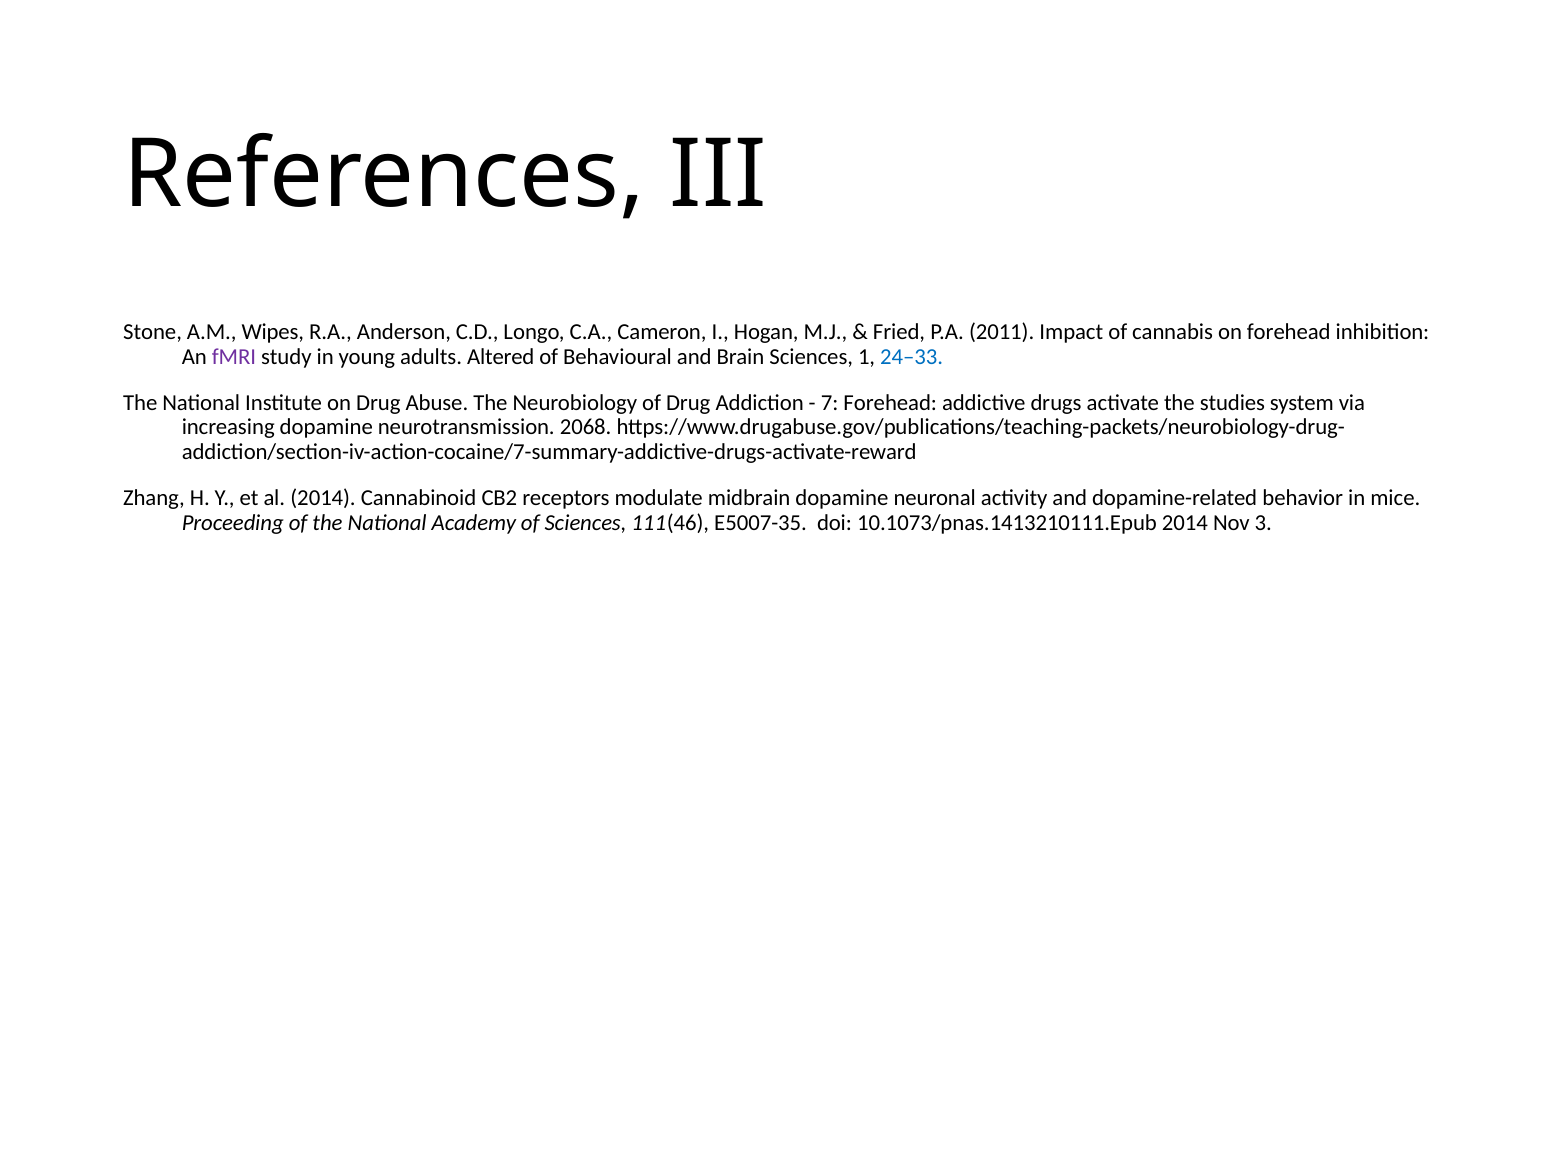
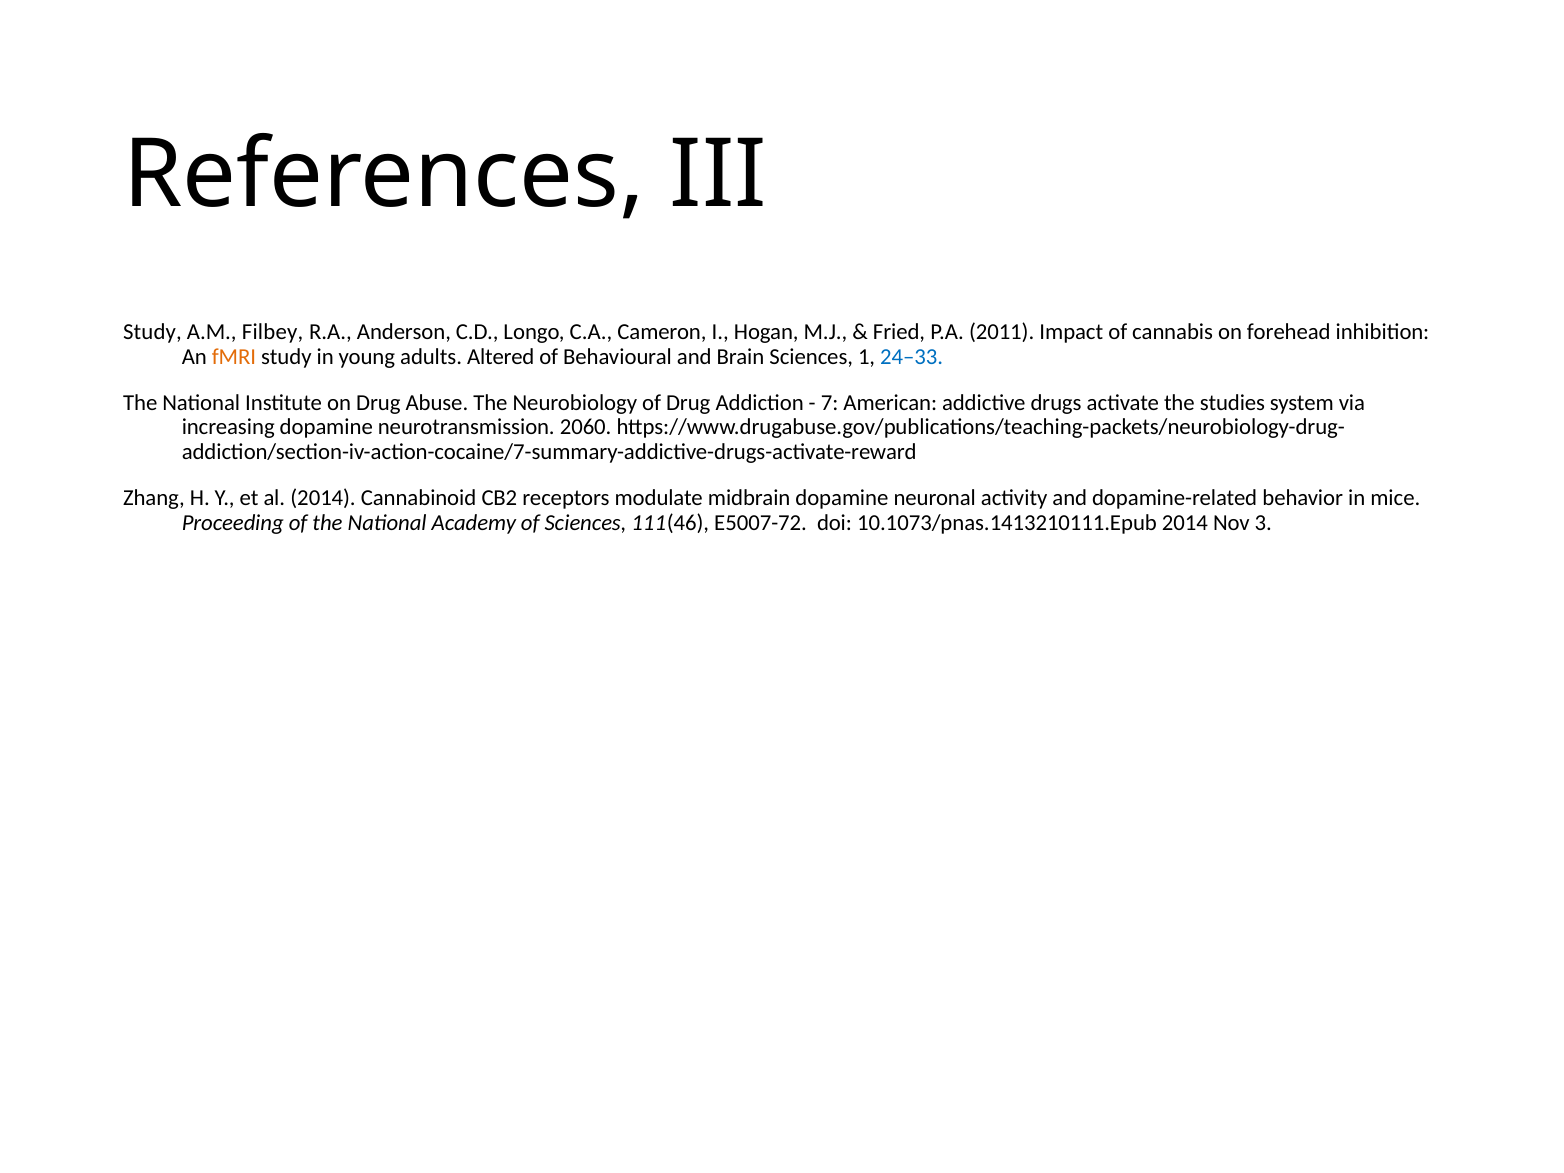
Stone: Stone -> Study (152, 332)
Wipes: Wipes -> Filbey (273, 332)
fMRI colour: purple -> orange (234, 357)
7 Forehead: Forehead -> American (890, 403)
2068: 2068 -> 2060 (586, 427)
E5007-35: E5007-35 -> E5007-72 (761, 523)
